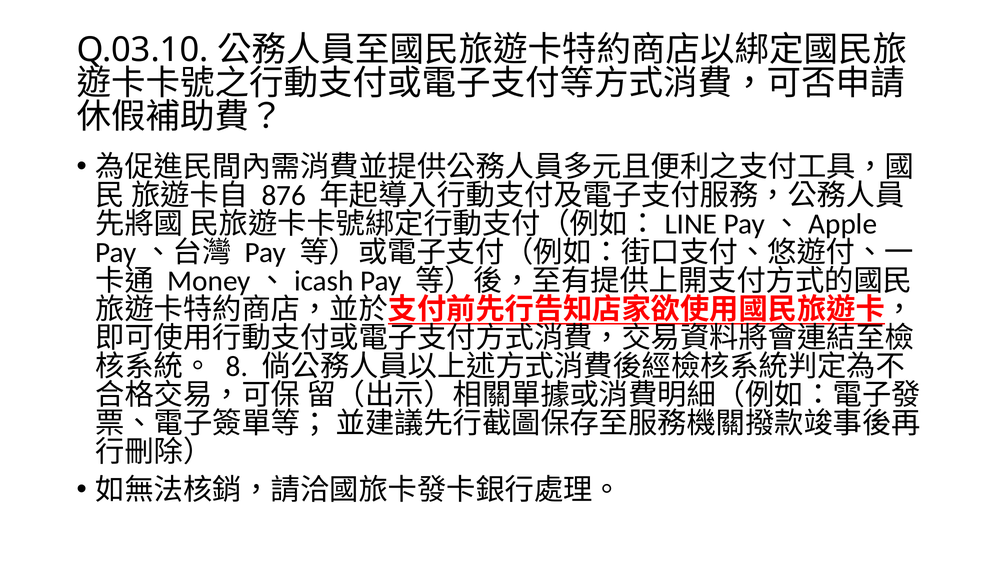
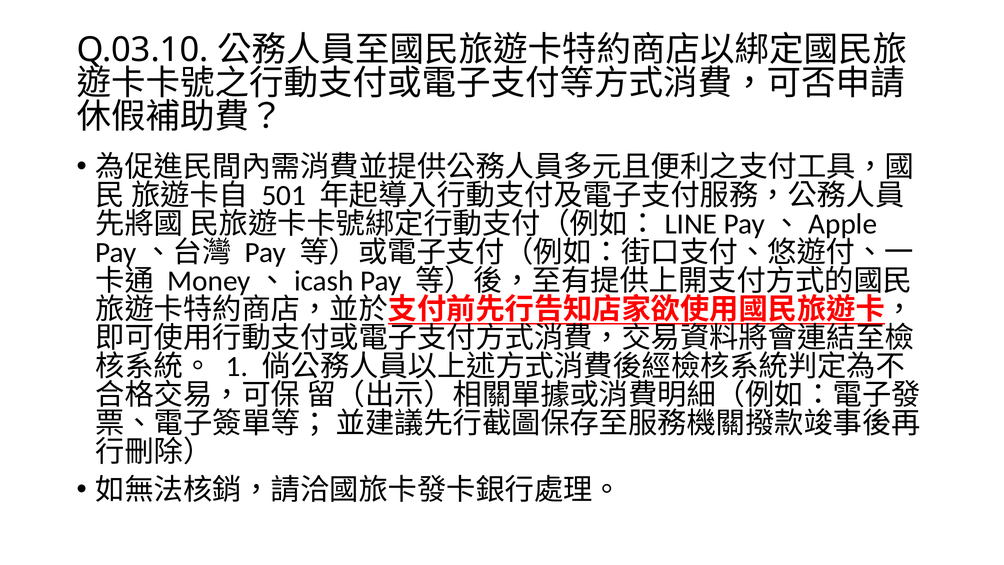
876: 876 -> 501 (284, 196)
8: 8 -> 1 (237, 367)
